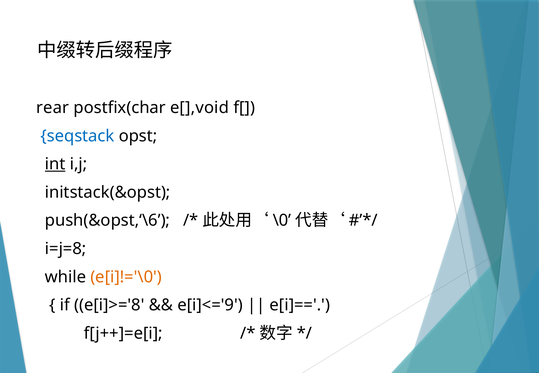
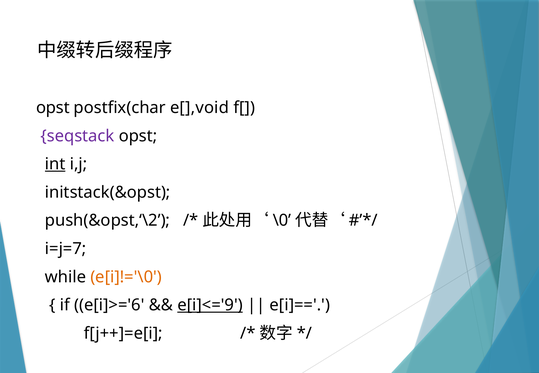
rear: rear -> opst (53, 108)
seqstack colour: blue -> purple (78, 136)
push(&opst,‘\6: push(&opst,‘\6 -> push(&opst,‘\2 (108, 221)
i=j=8: i=j=8 -> i=j=7 (66, 249)
e[i]>='8: e[i]>='8 -> e[i]>='6 (109, 305)
e[i]<='9 underline: none -> present (210, 305)
